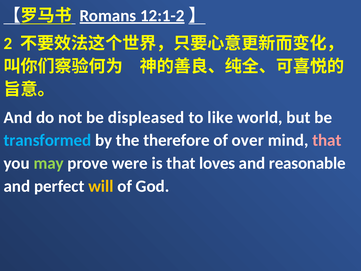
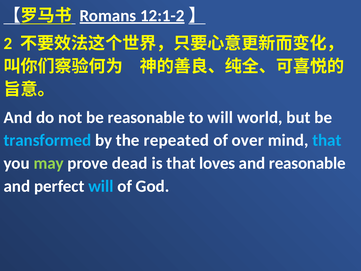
be displeased: displeased -> reasonable (146, 117)
to like: like -> will (220, 117)
therefore: therefore -> repeated (176, 140)
that colour: pink -> light blue (327, 140)
were: were -> dead (130, 163)
will colour: yellow -> light blue (101, 186)
